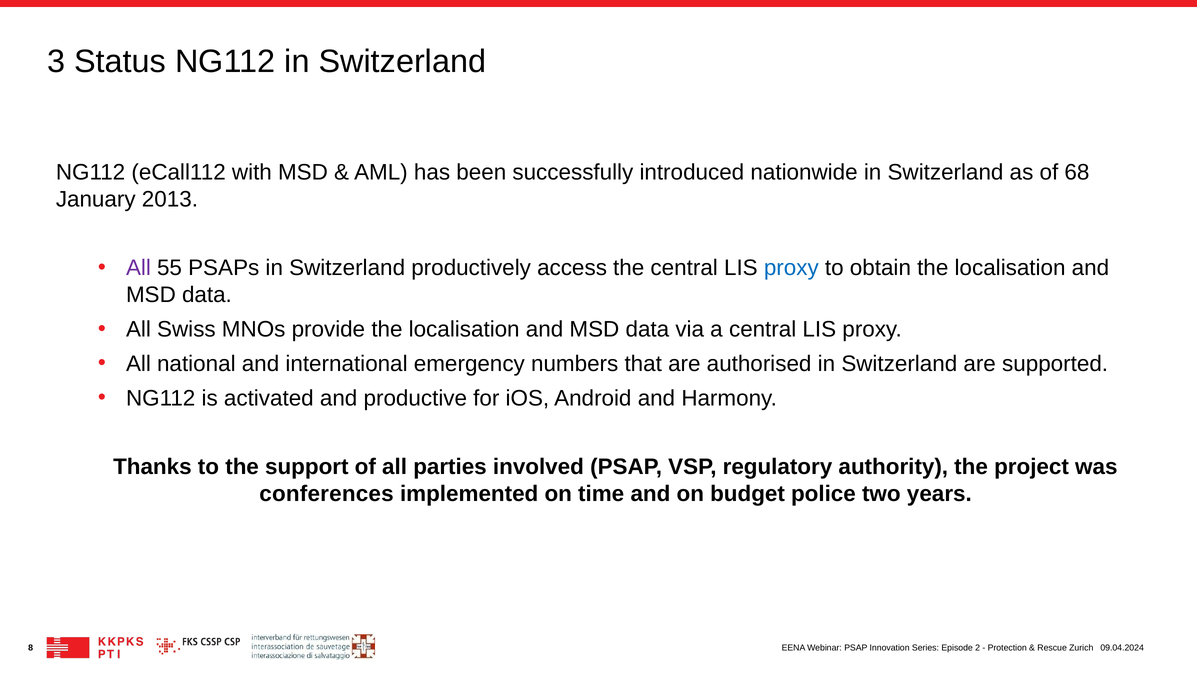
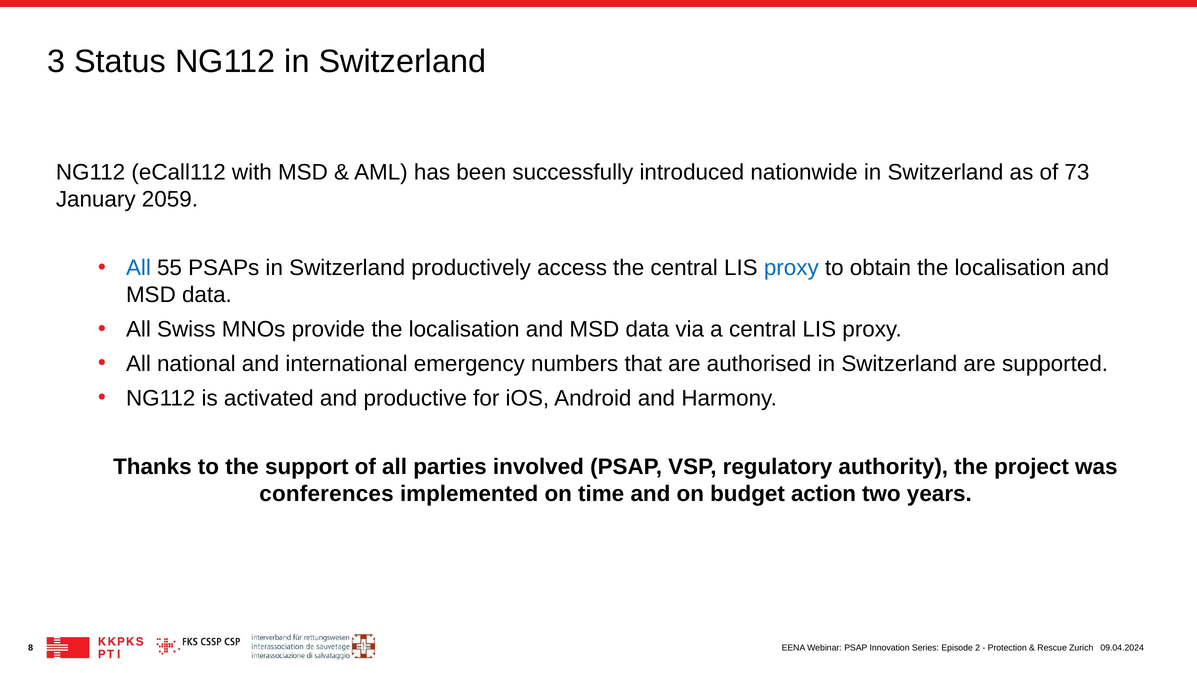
68: 68 -> 73 (1077, 172)
2013: 2013 -> 2059 (170, 199)
All colour: purple -> blue (138, 268)
police: police -> action (824, 494)
